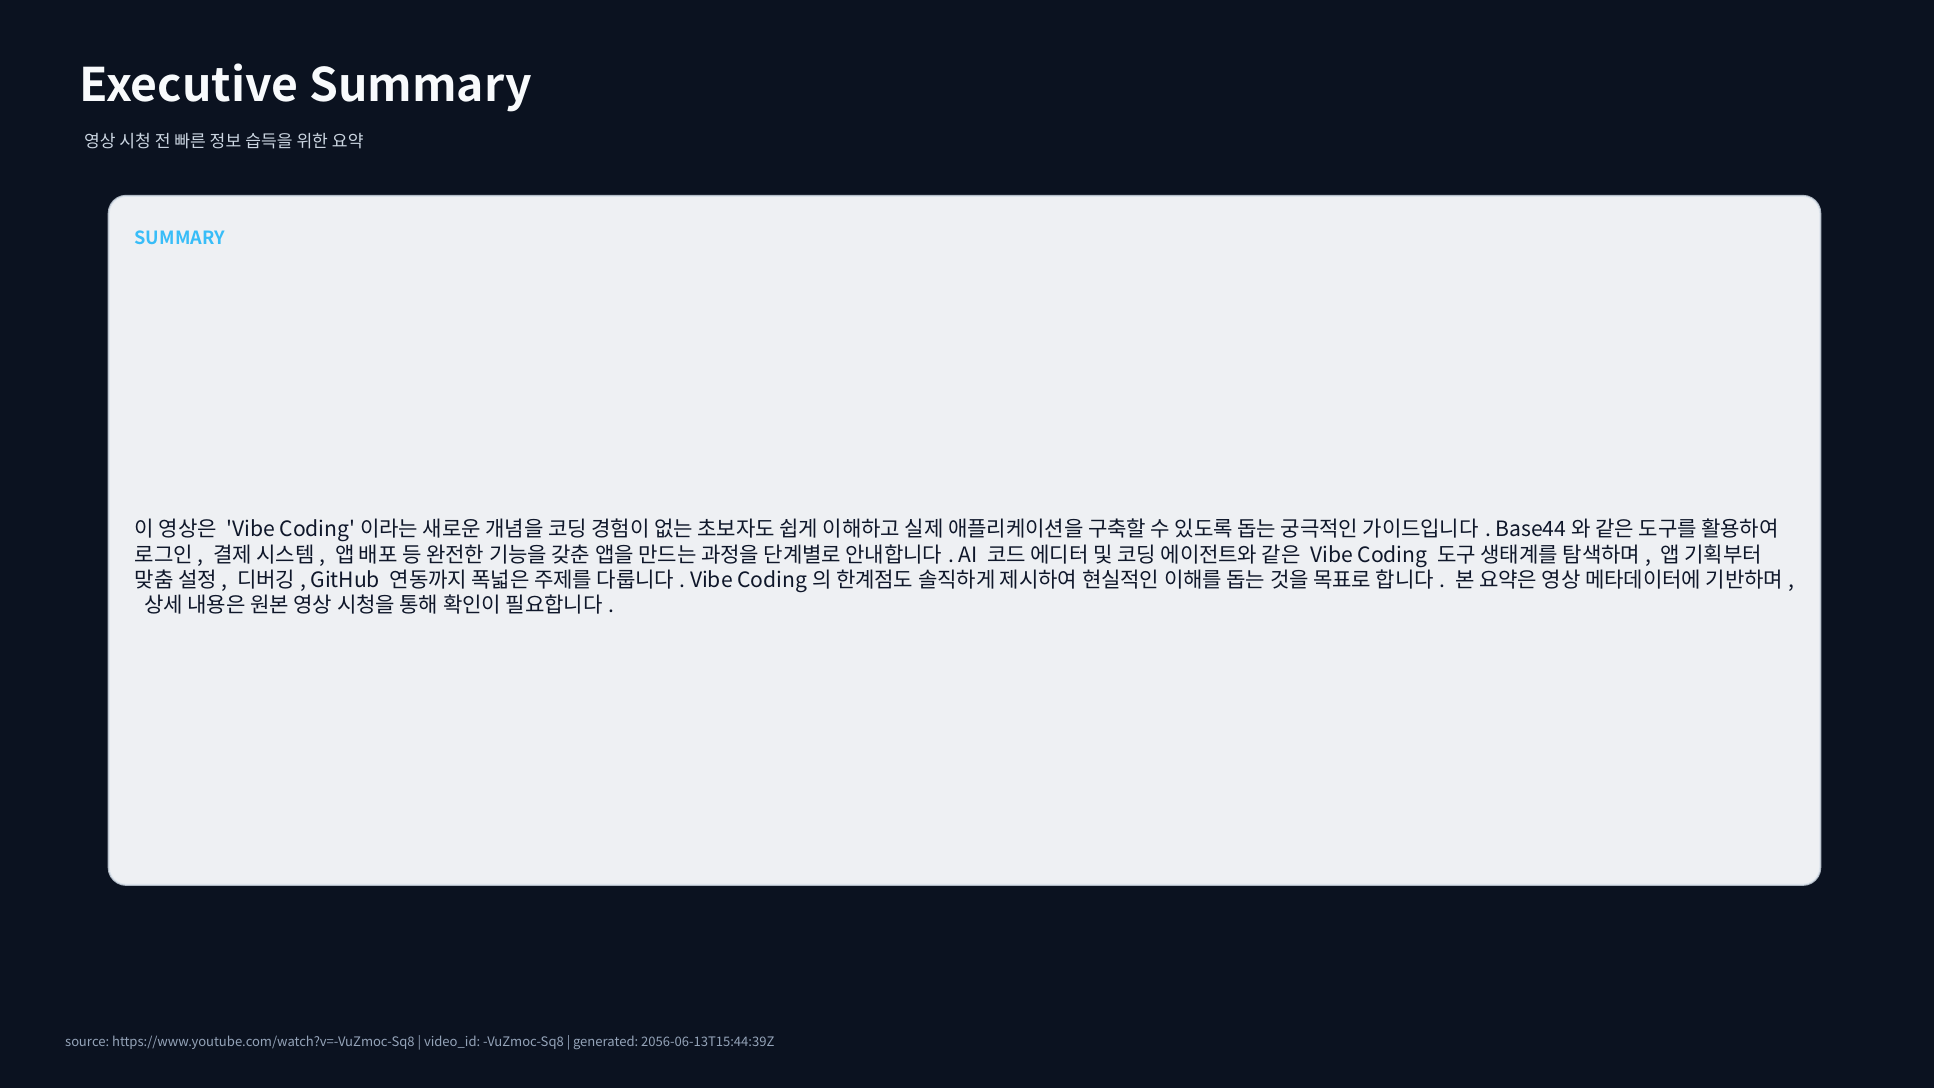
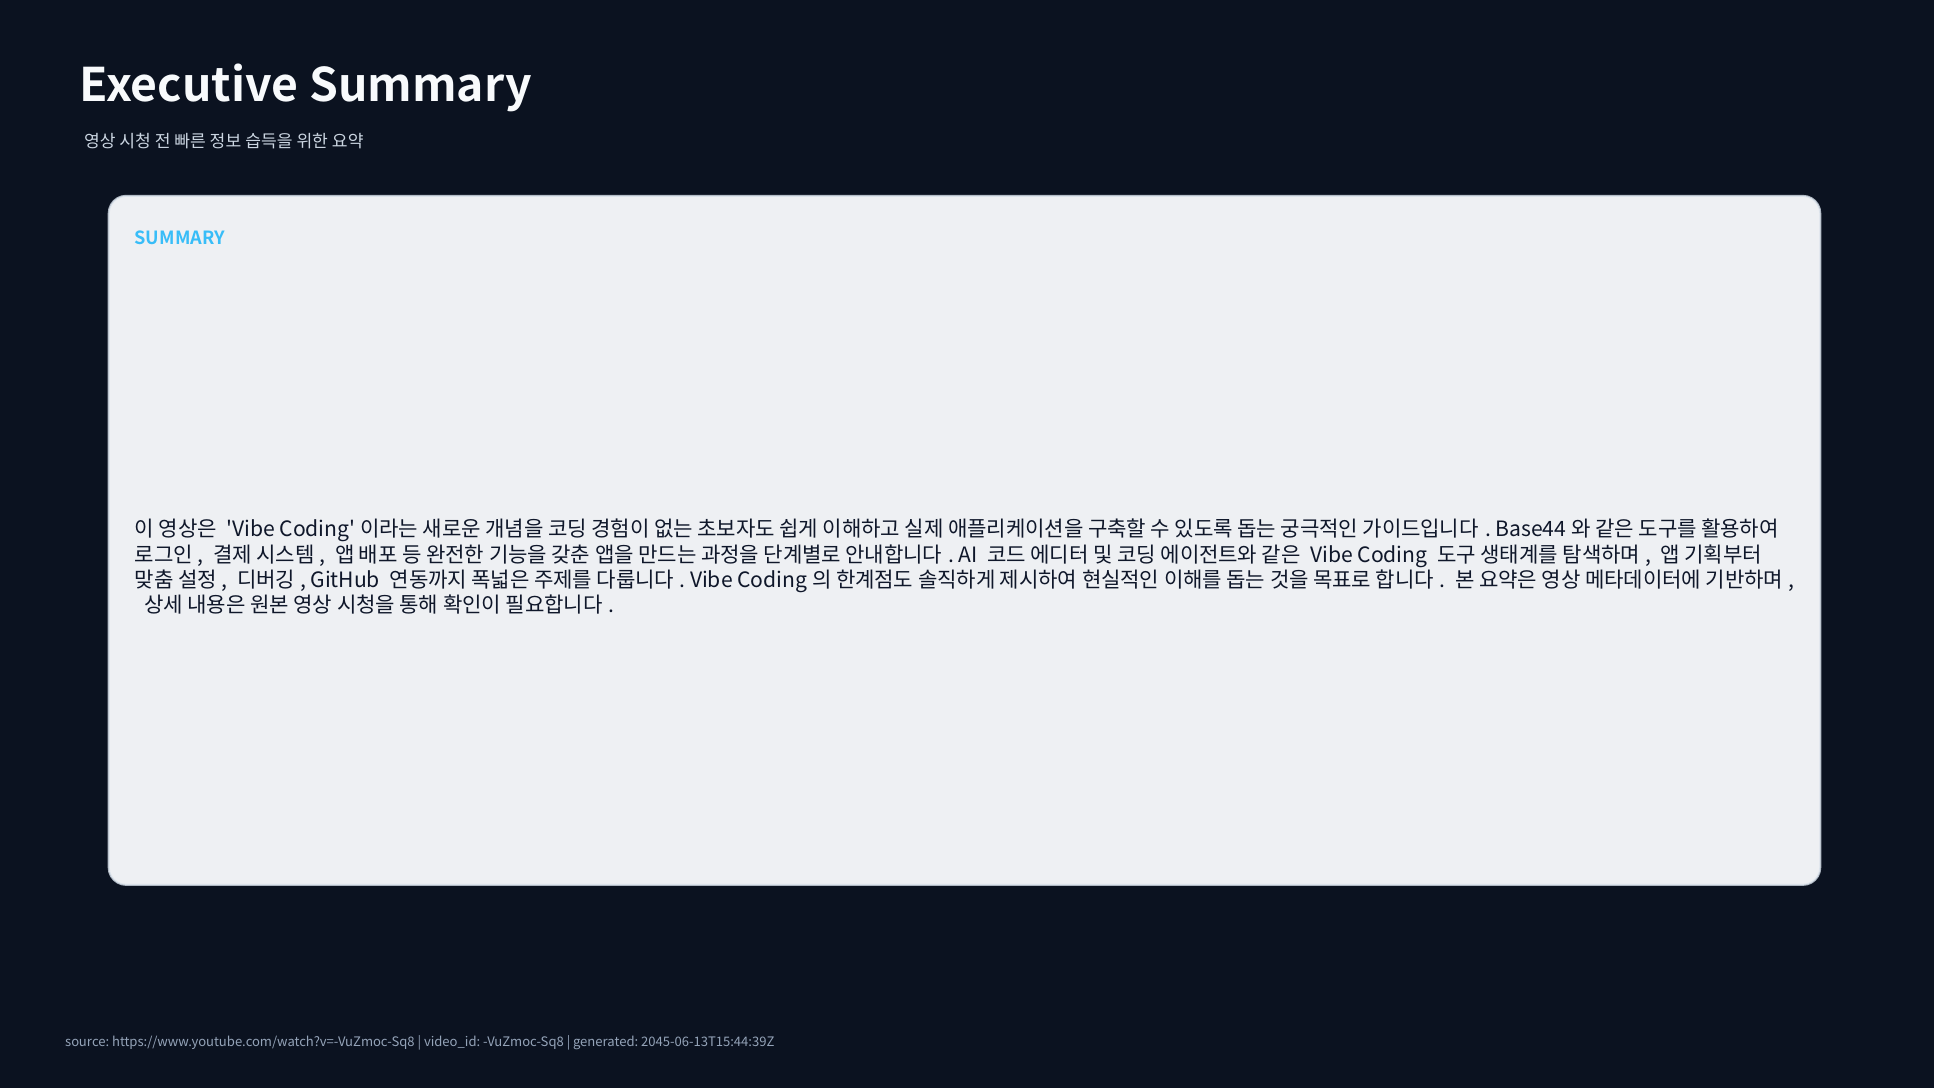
2056-06-13T15:44:39Z: 2056-06-13T15:44:39Z -> 2045-06-13T15:44:39Z (708, 1042)
